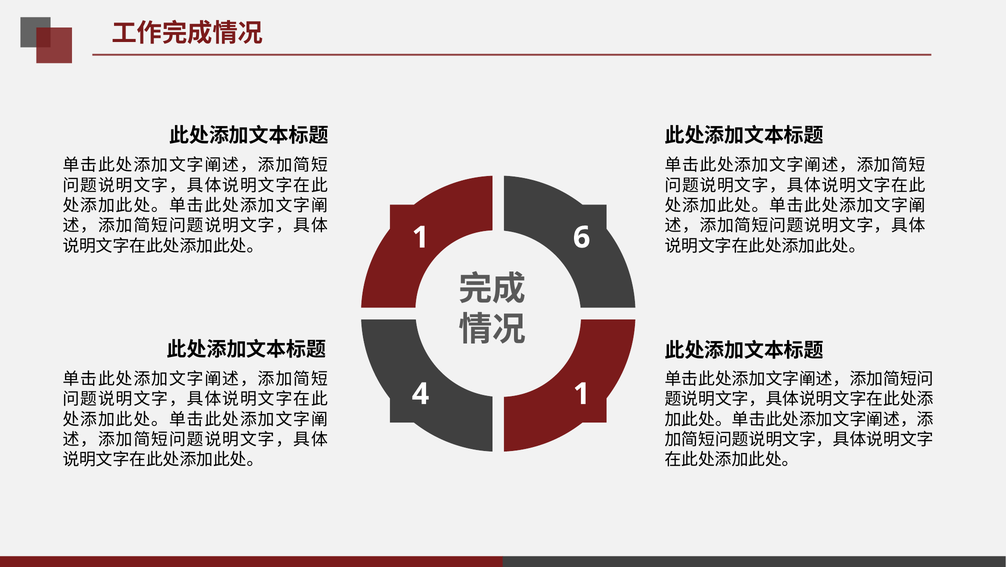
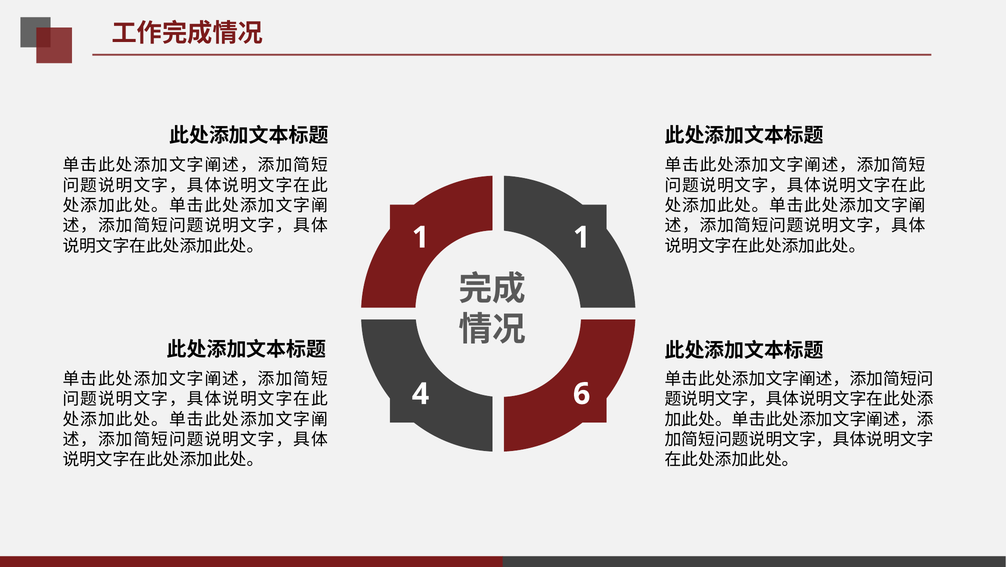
1 6: 6 -> 1 (582, 238)
4 1: 1 -> 6 (582, 394)
